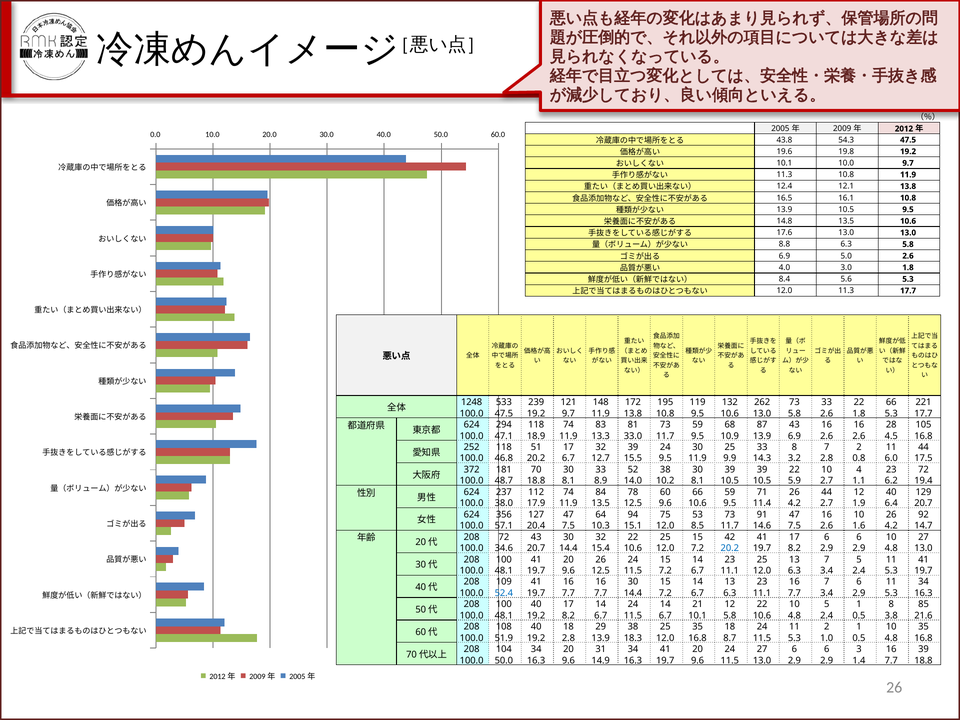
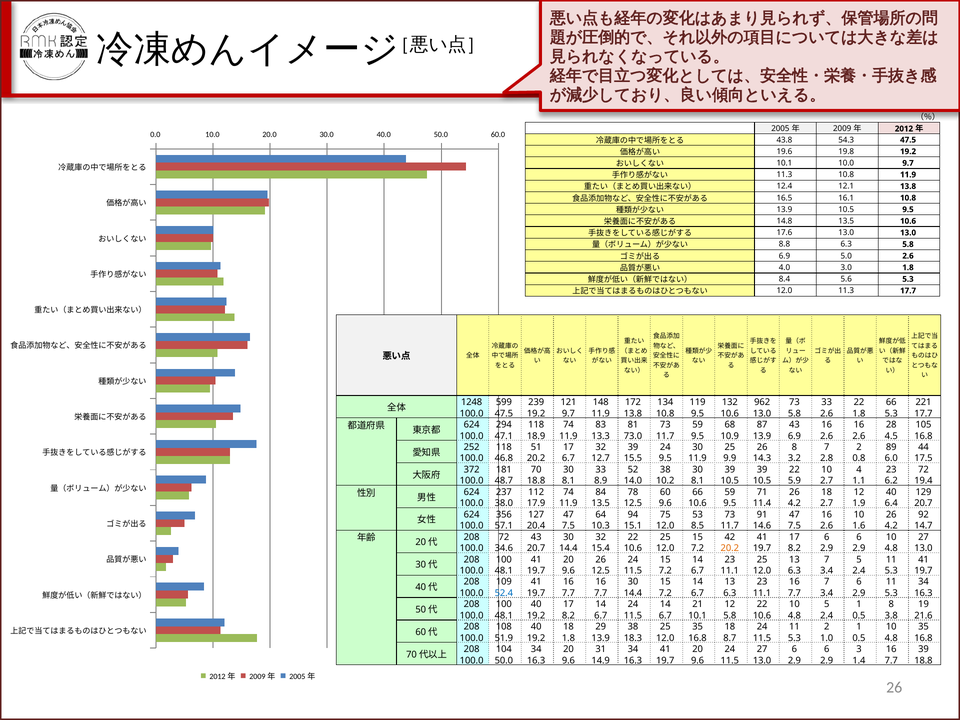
533: 533 -> 599 (504, 402)
195: 195 -> 134 (665, 402)
262: 262 -> 962 (762, 402)
33.0: 33.0 -> 73.0 (633, 436)
25 33: 33 -> 26 (762, 447)
2 11: 11 -> 89 (891, 447)
26 44: 44 -> 18 (827, 492)
20.2 colour: blue -> orange (730, 548)
85: 85 -> 19 (924, 604)
19.2 2.8: 2.8 -> 1.8 (568, 638)
